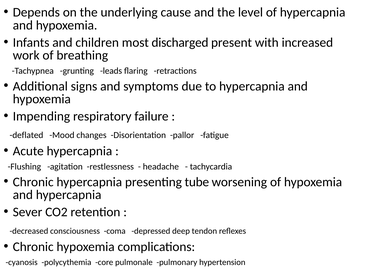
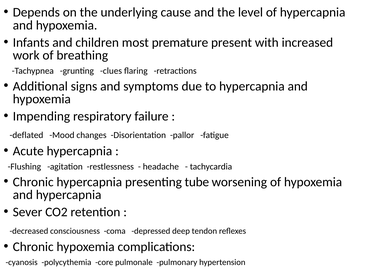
discharged: discharged -> premature (180, 42)
leads: leads -> clues (111, 71)
